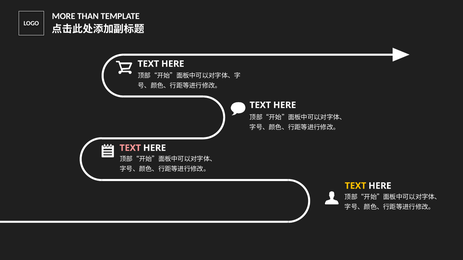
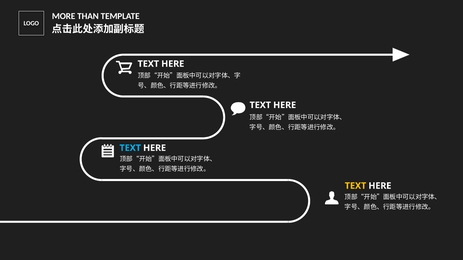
TEXT colour: pink -> light blue (130, 148)
